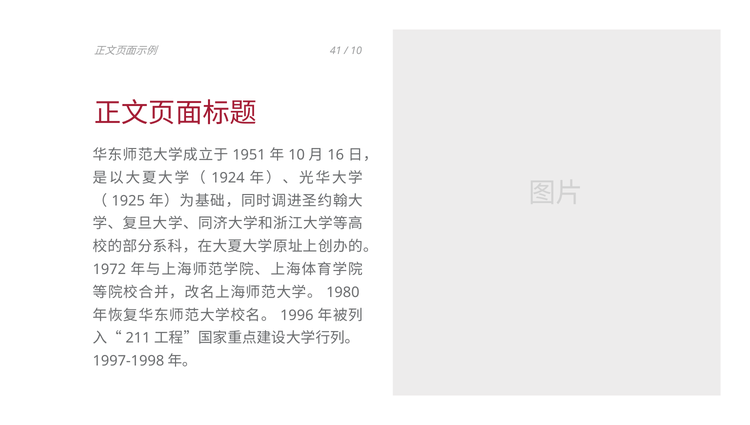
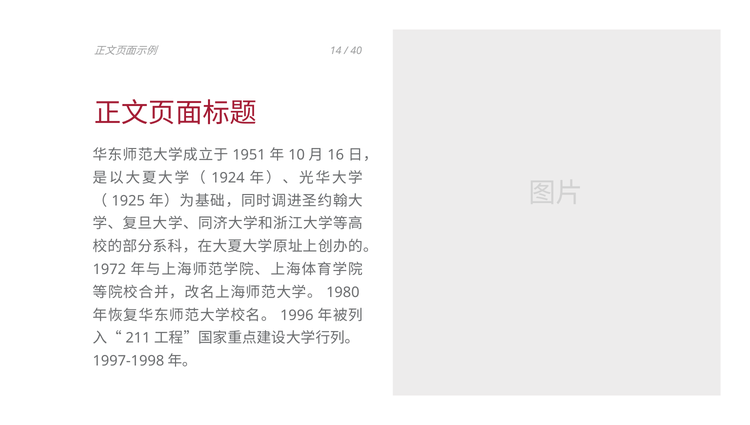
41: 41 -> 14 (336, 51)
10: 10 -> 40 (356, 51)
